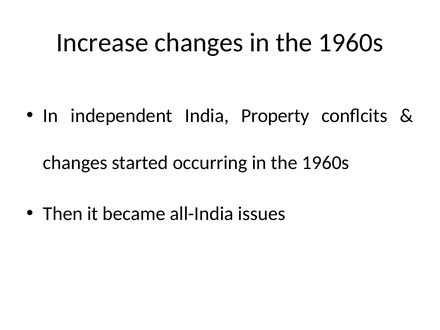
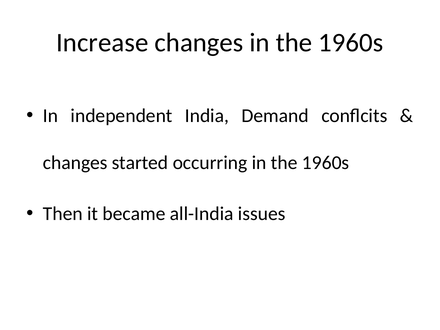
Property: Property -> Demand (275, 116)
